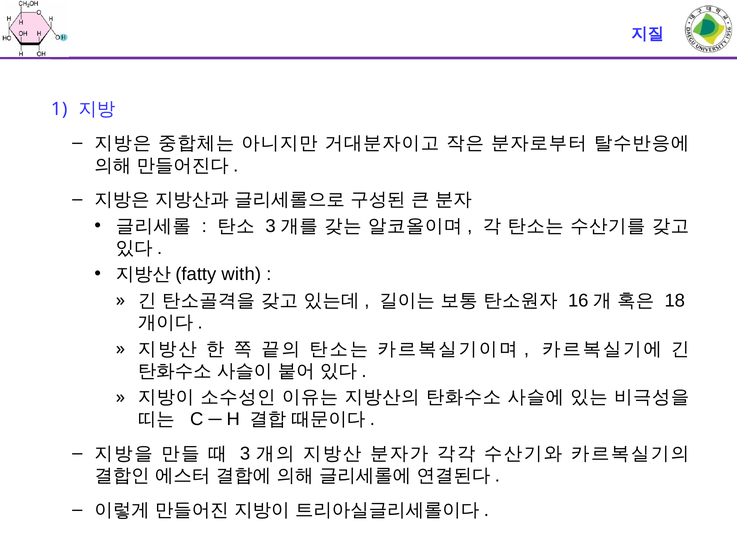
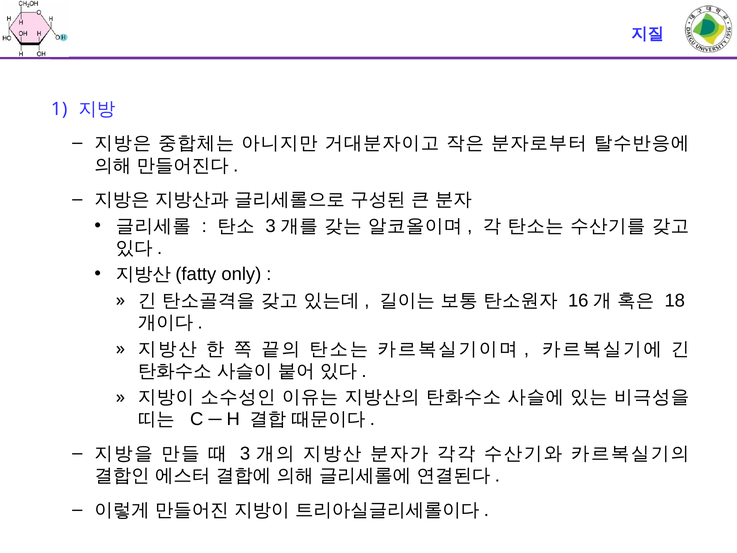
with: with -> only (241, 274)
